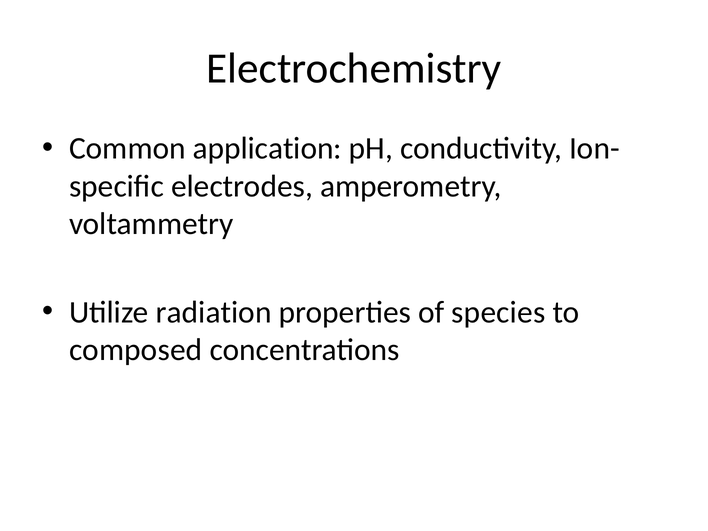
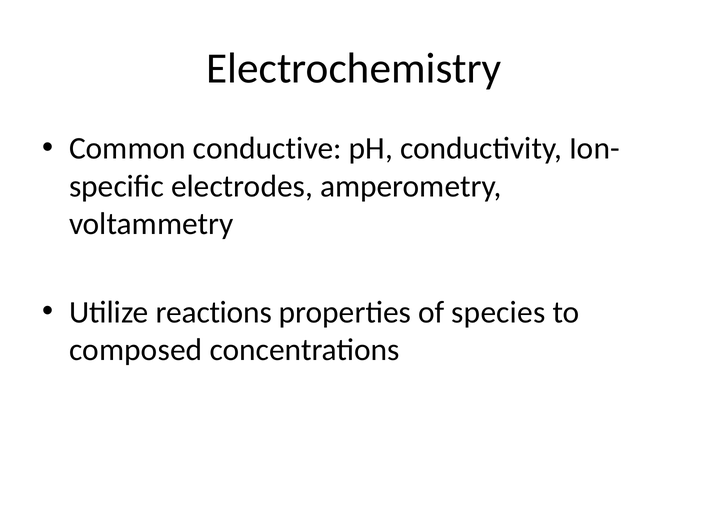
application: application -> conductive (267, 149)
radiation: radiation -> reactions (214, 312)
